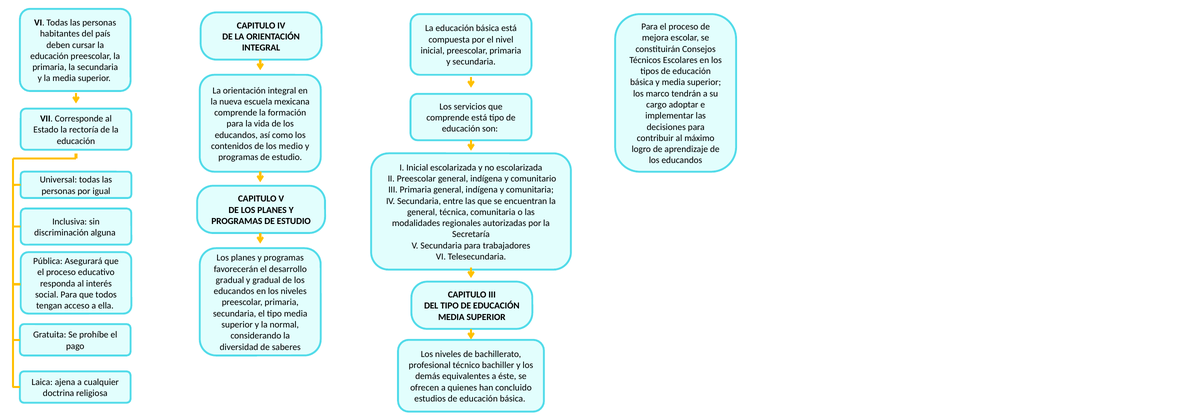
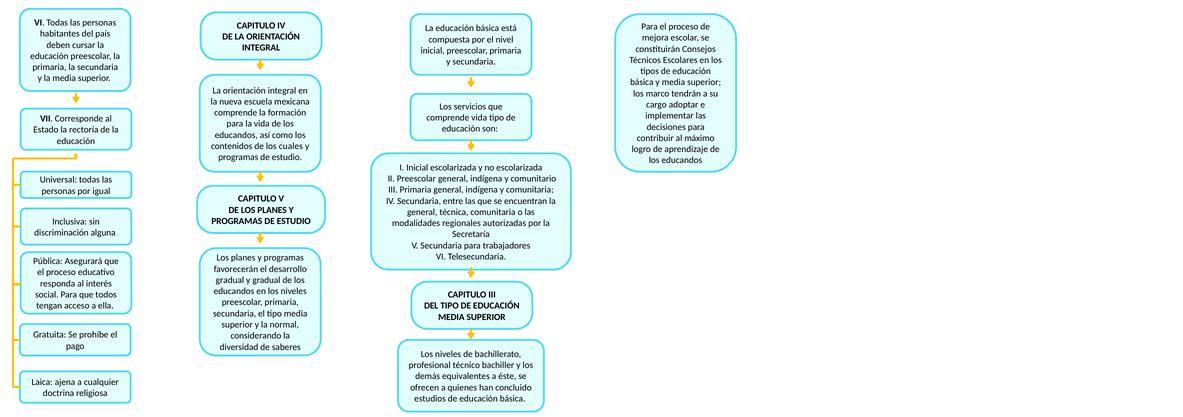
comprende está: está -> vida (479, 118)
medio: medio -> cuales (291, 146)
